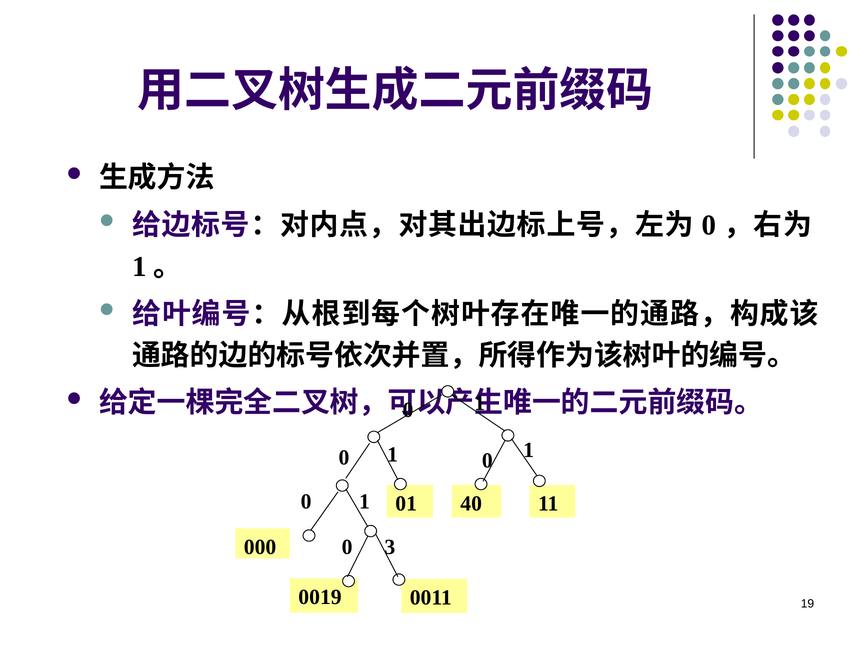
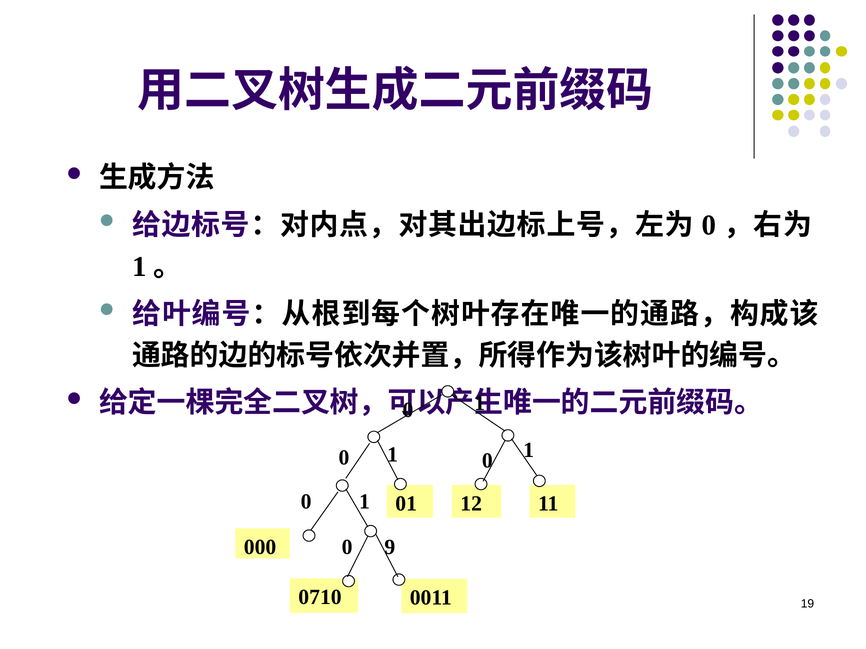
40: 40 -> 12 (471, 504)
3: 3 -> 9 (390, 548)
0019: 0019 -> 0710 (320, 598)
